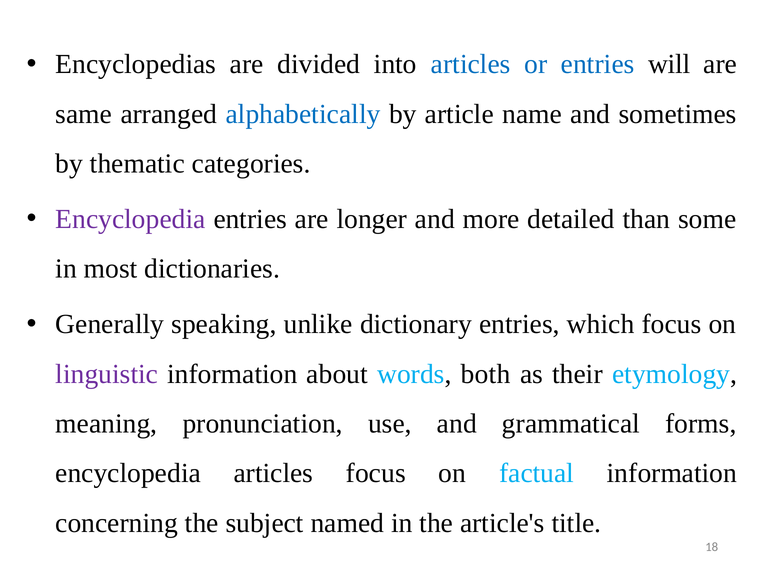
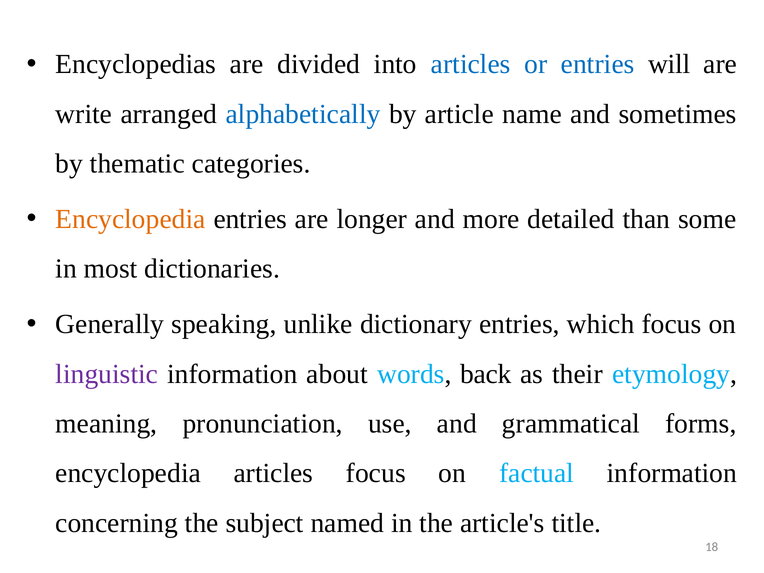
same: same -> write (84, 114)
Encyclopedia colour: purple -> orange (130, 219)
both: both -> back (486, 374)
